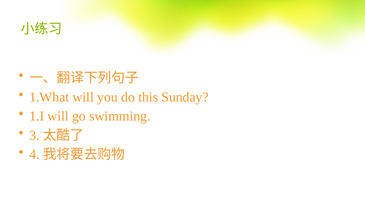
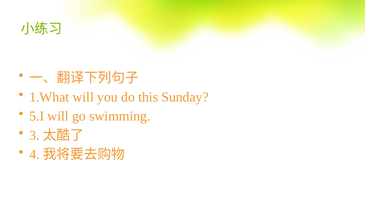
1.I: 1.I -> 5.I (37, 116)
